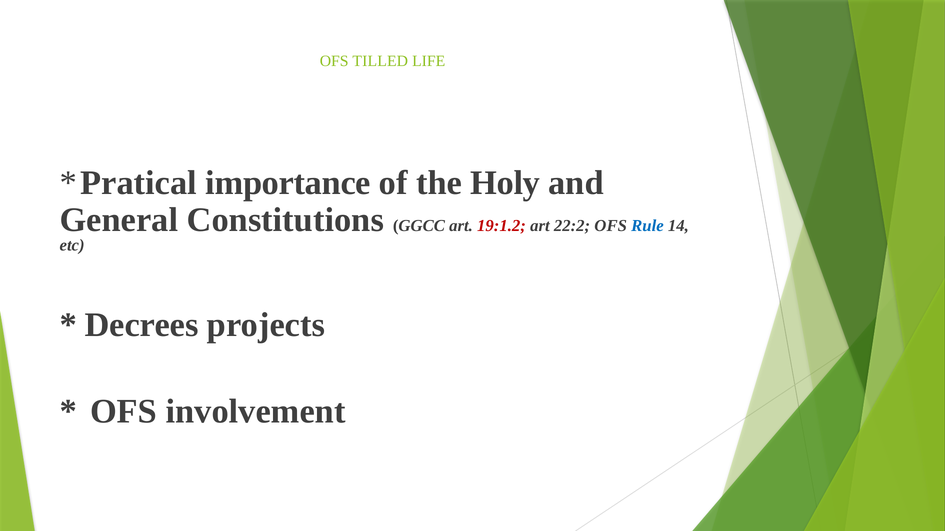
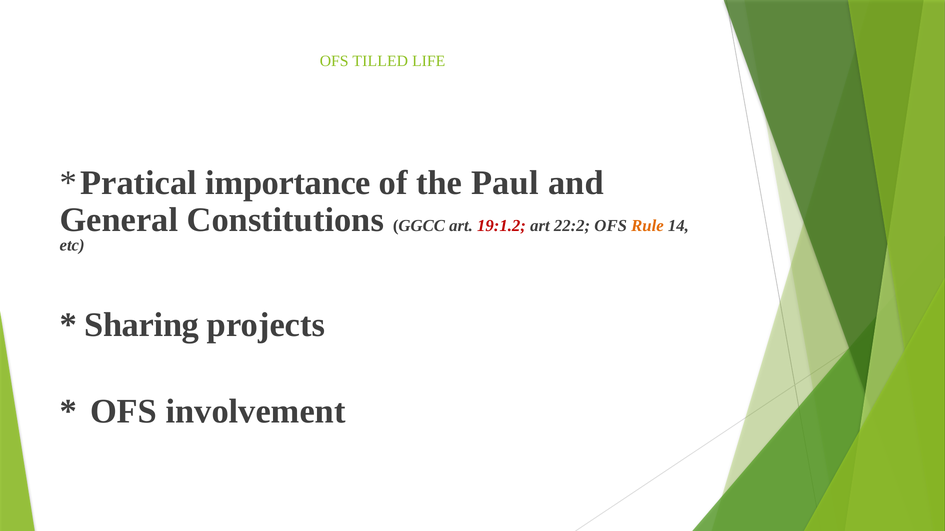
Holy: Holy -> Paul (505, 183)
Rule colour: blue -> orange (647, 226)
Decrees: Decrees -> Sharing (142, 325)
